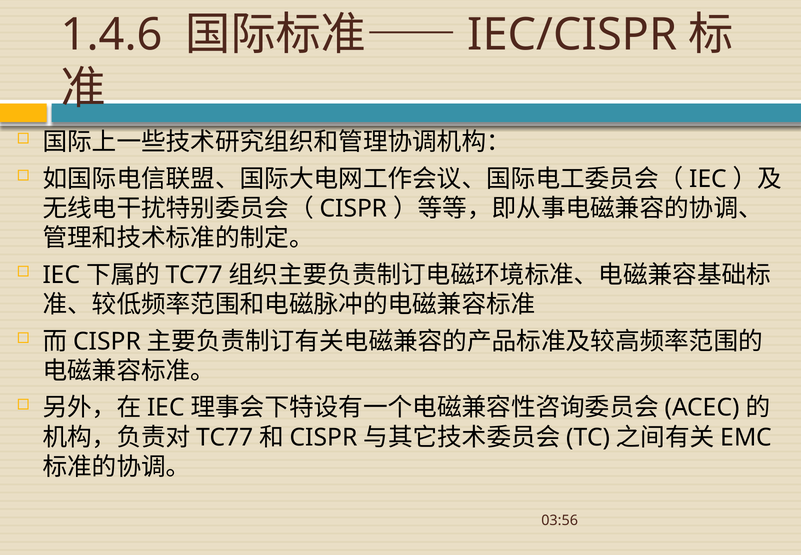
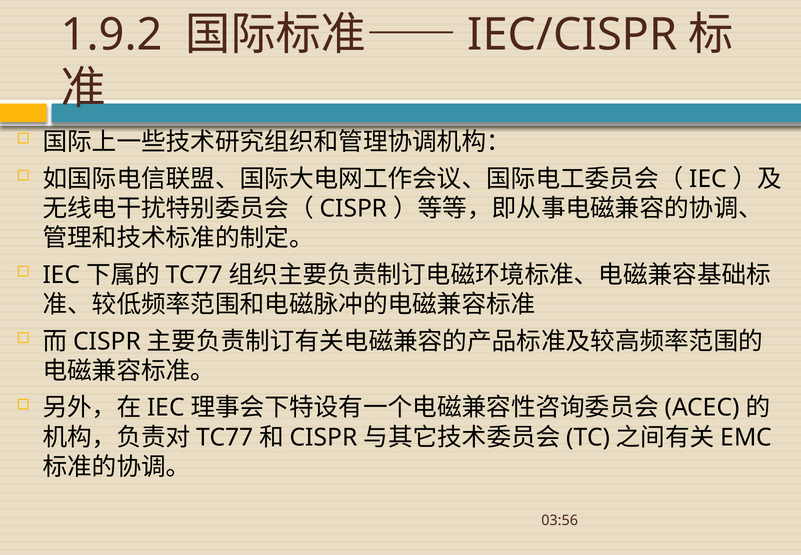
1.4.6: 1.4.6 -> 1.9.2 (112, 35)
